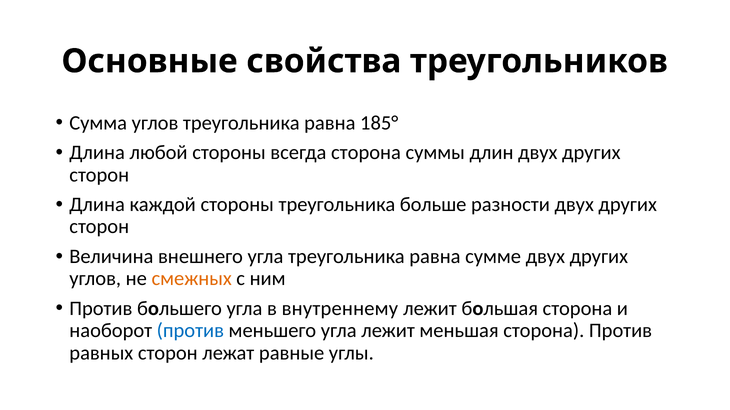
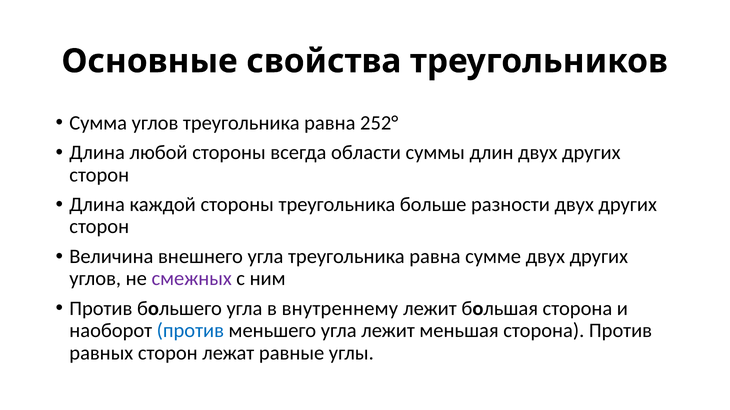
185°: 185° -> 252° (379, 123)
всегда сторона: сторона -> области (366, 153)
смежных colour: orange -> purple (192, 279)
